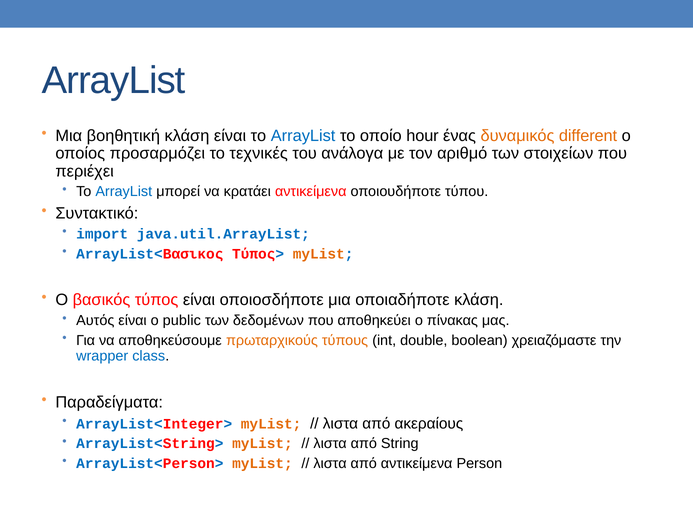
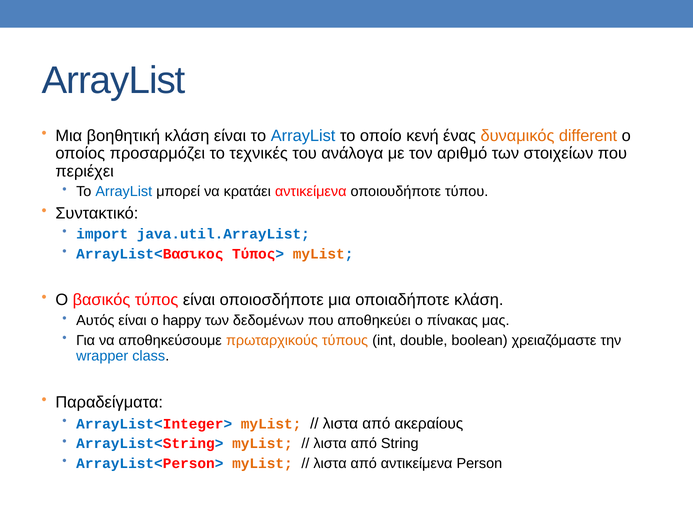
hour: hour -> κενή (423, 136)
public: public -> happy (182, 320)
